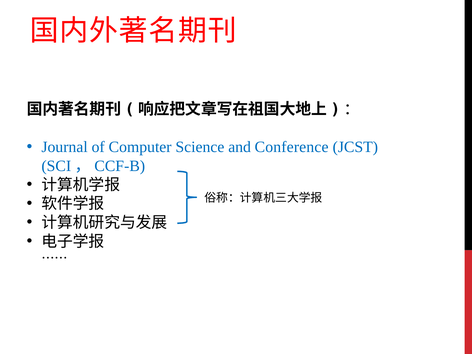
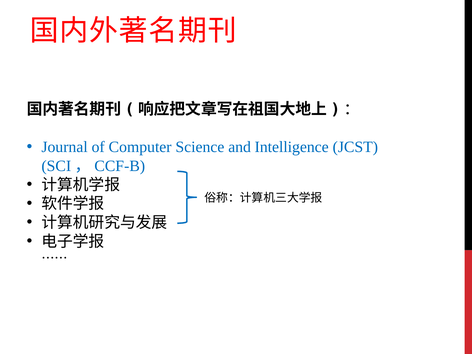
Conference: Conference -> Intelligence (292, 147)
